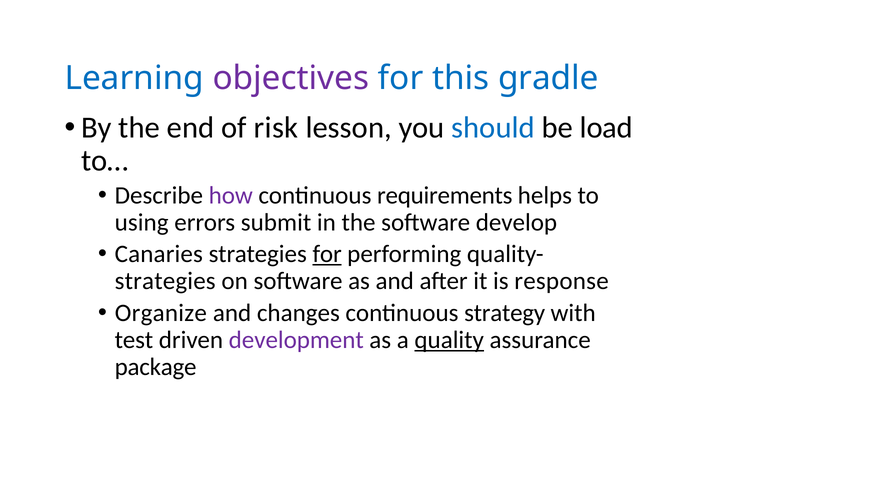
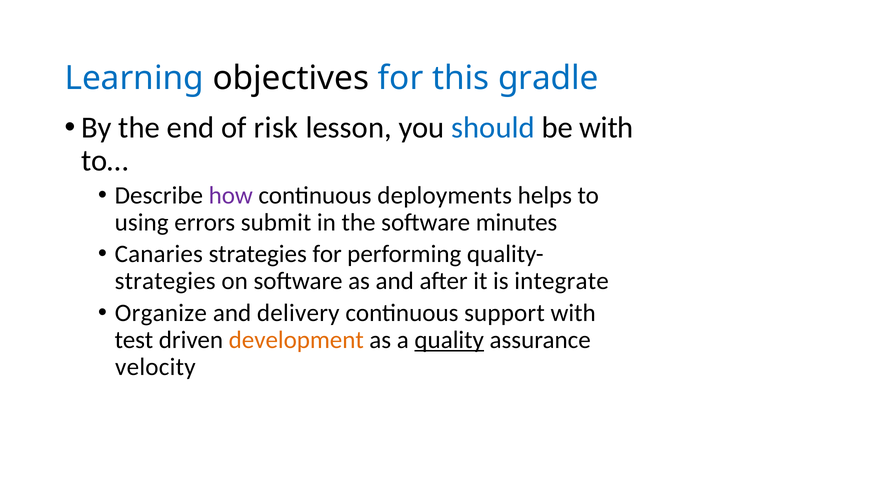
objectives colour: purple -> black (291, 78)
be load: load -> with (606, 128)
requirements: requirements -> deployments (445, 195)
develop: develop -> minutes (517, 223)
for underline: present -> none (327, 254)
response: response -> integrate (562, 281)
changes: changes -> delivery (298, 313)
strategy: strategy -> support (504, 313)
development colour: purple -> orange (296, 340)
package: package -> velocity (155, 367)
